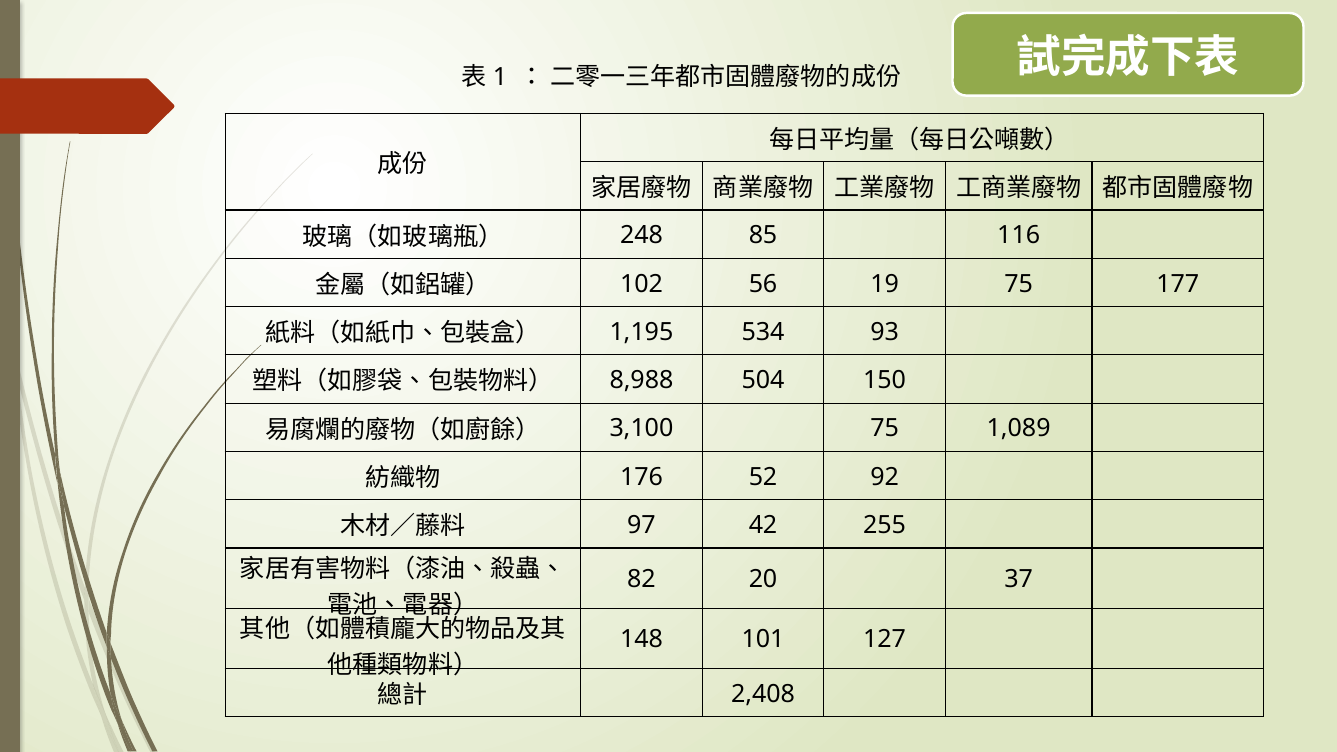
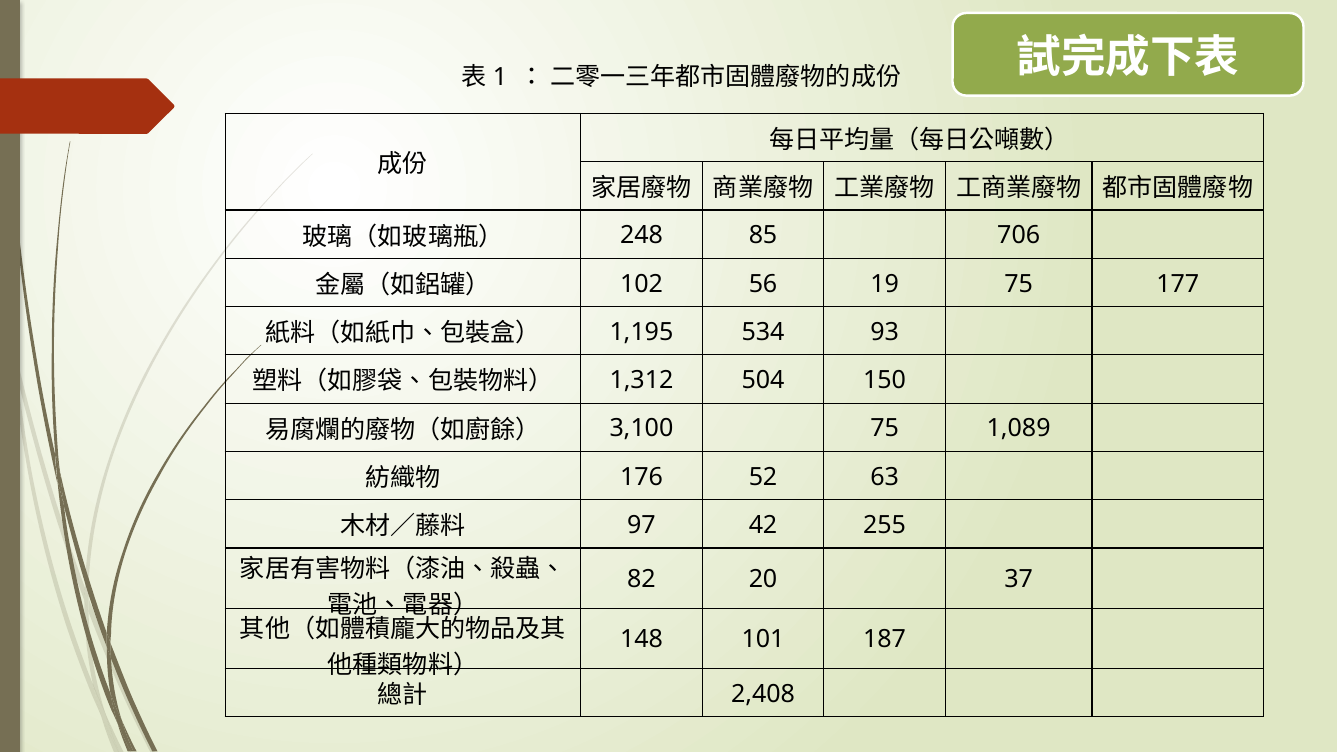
116: 116 -> 706 (1019, 236)
8,988: 8,988 -> 1,312 (641, 380)
92: 92 -> 63 (885, 477)
127: 127 -> 187 (885, 640)
